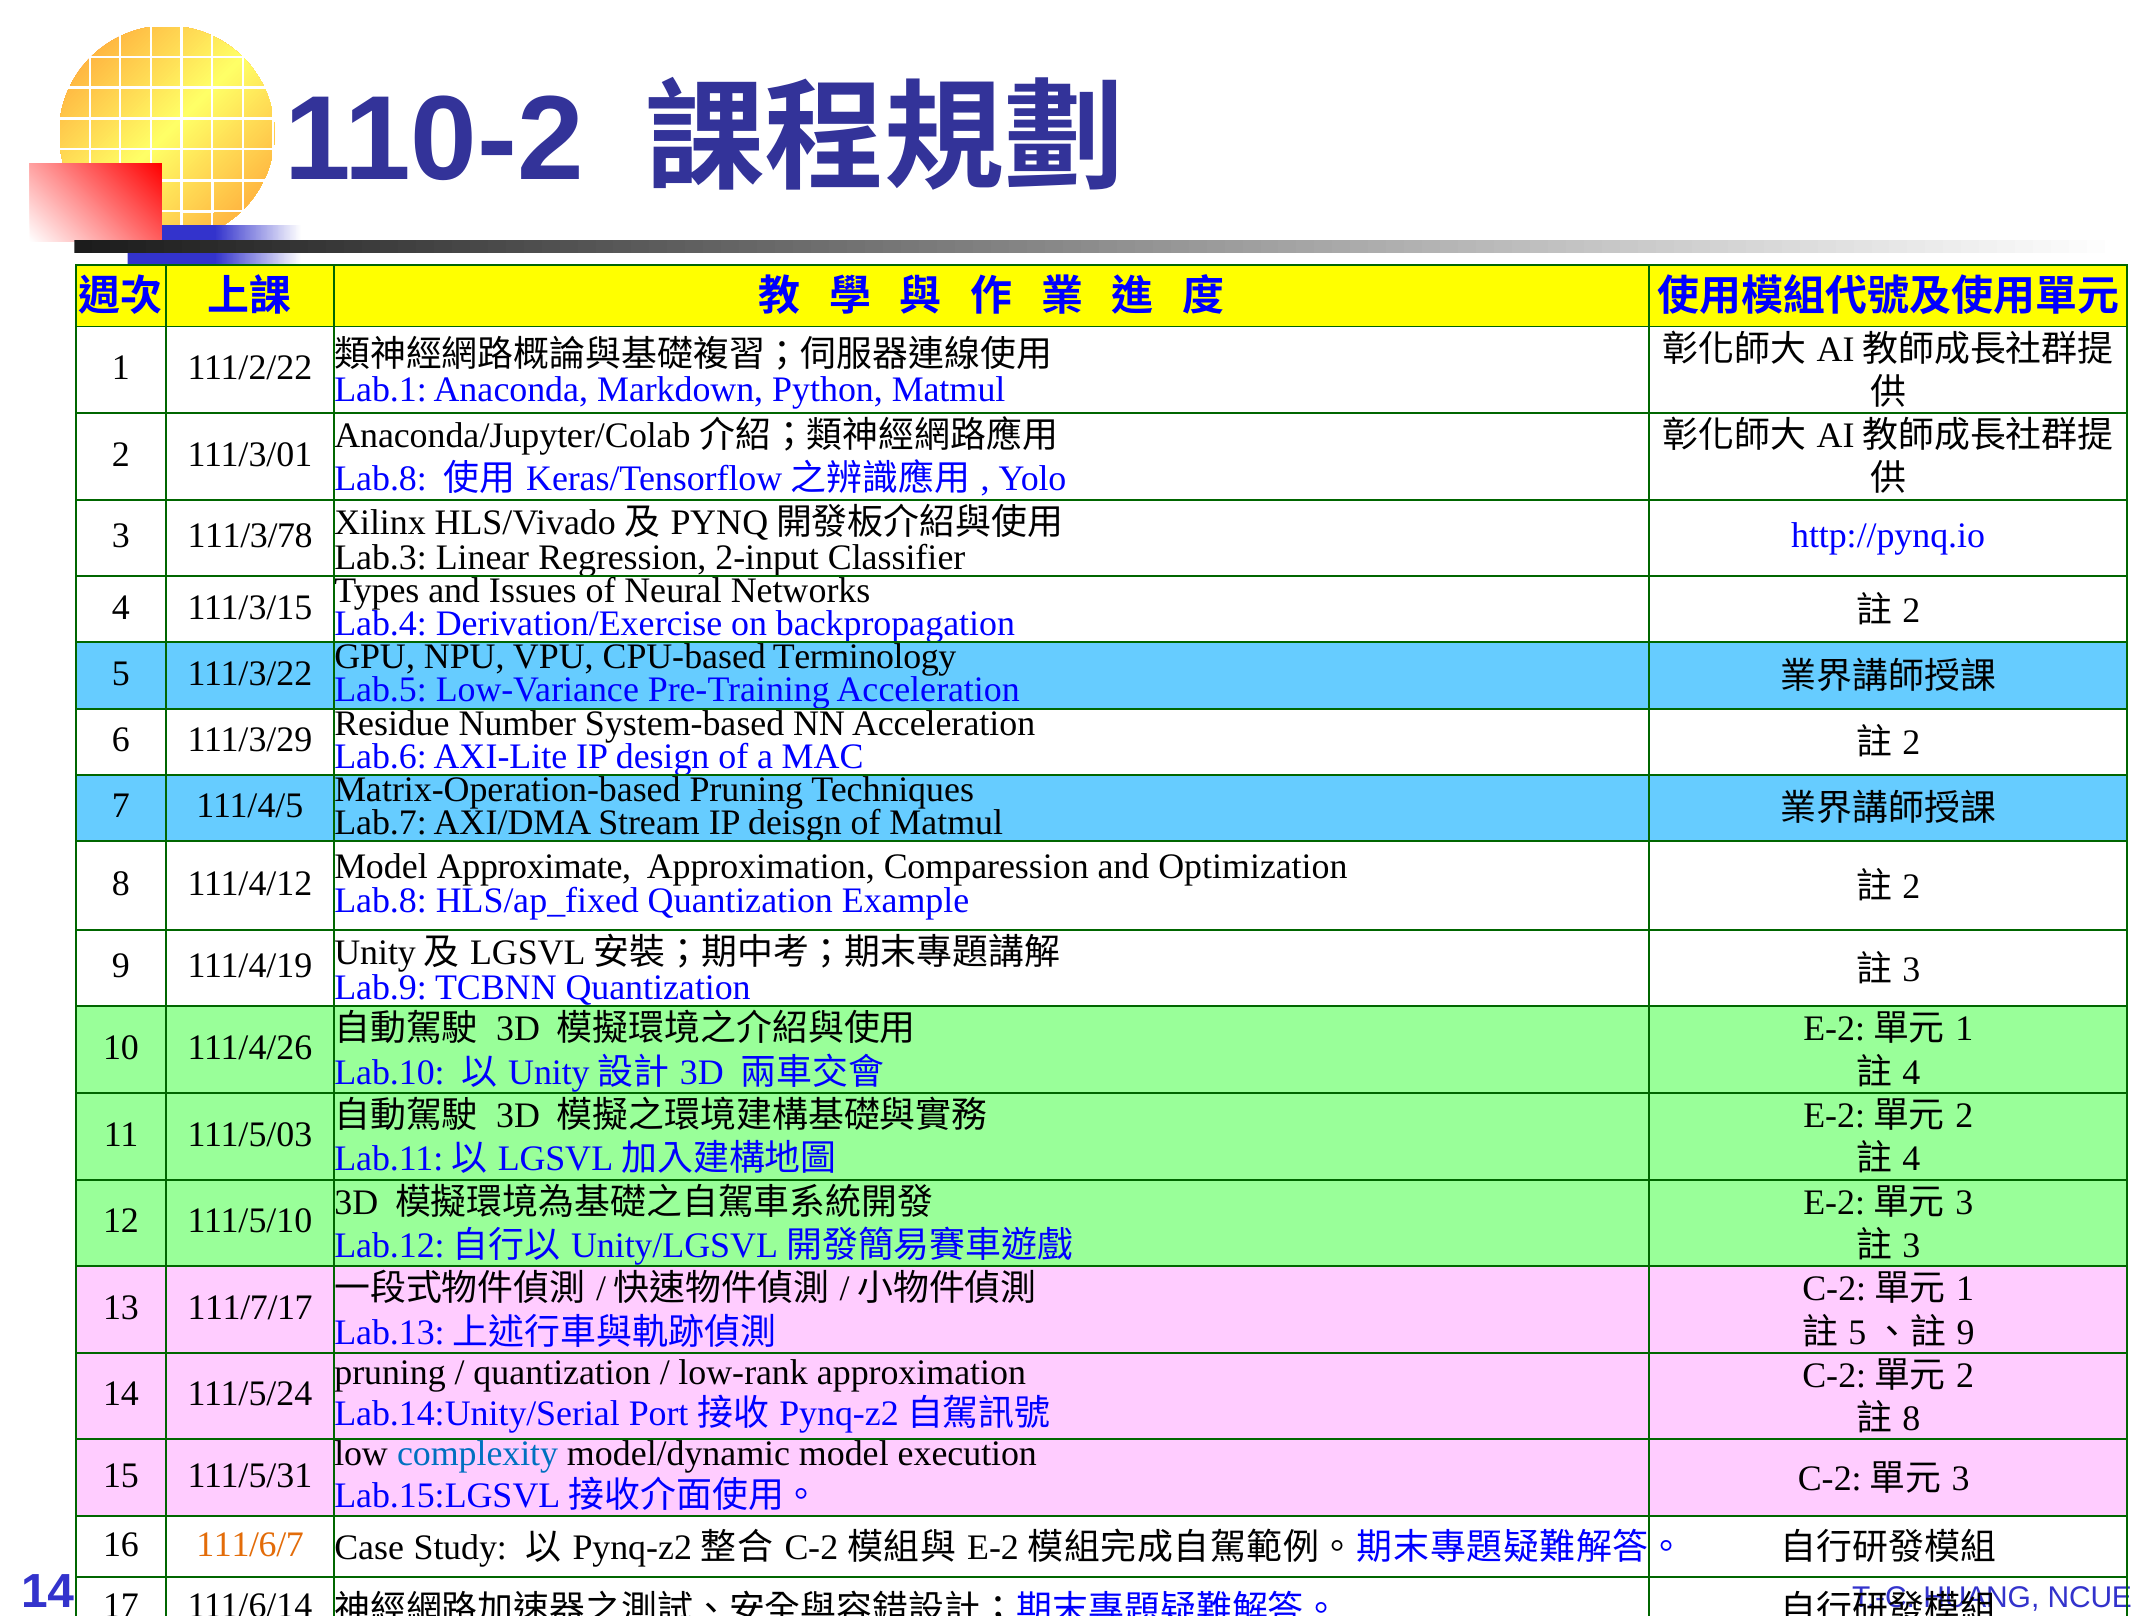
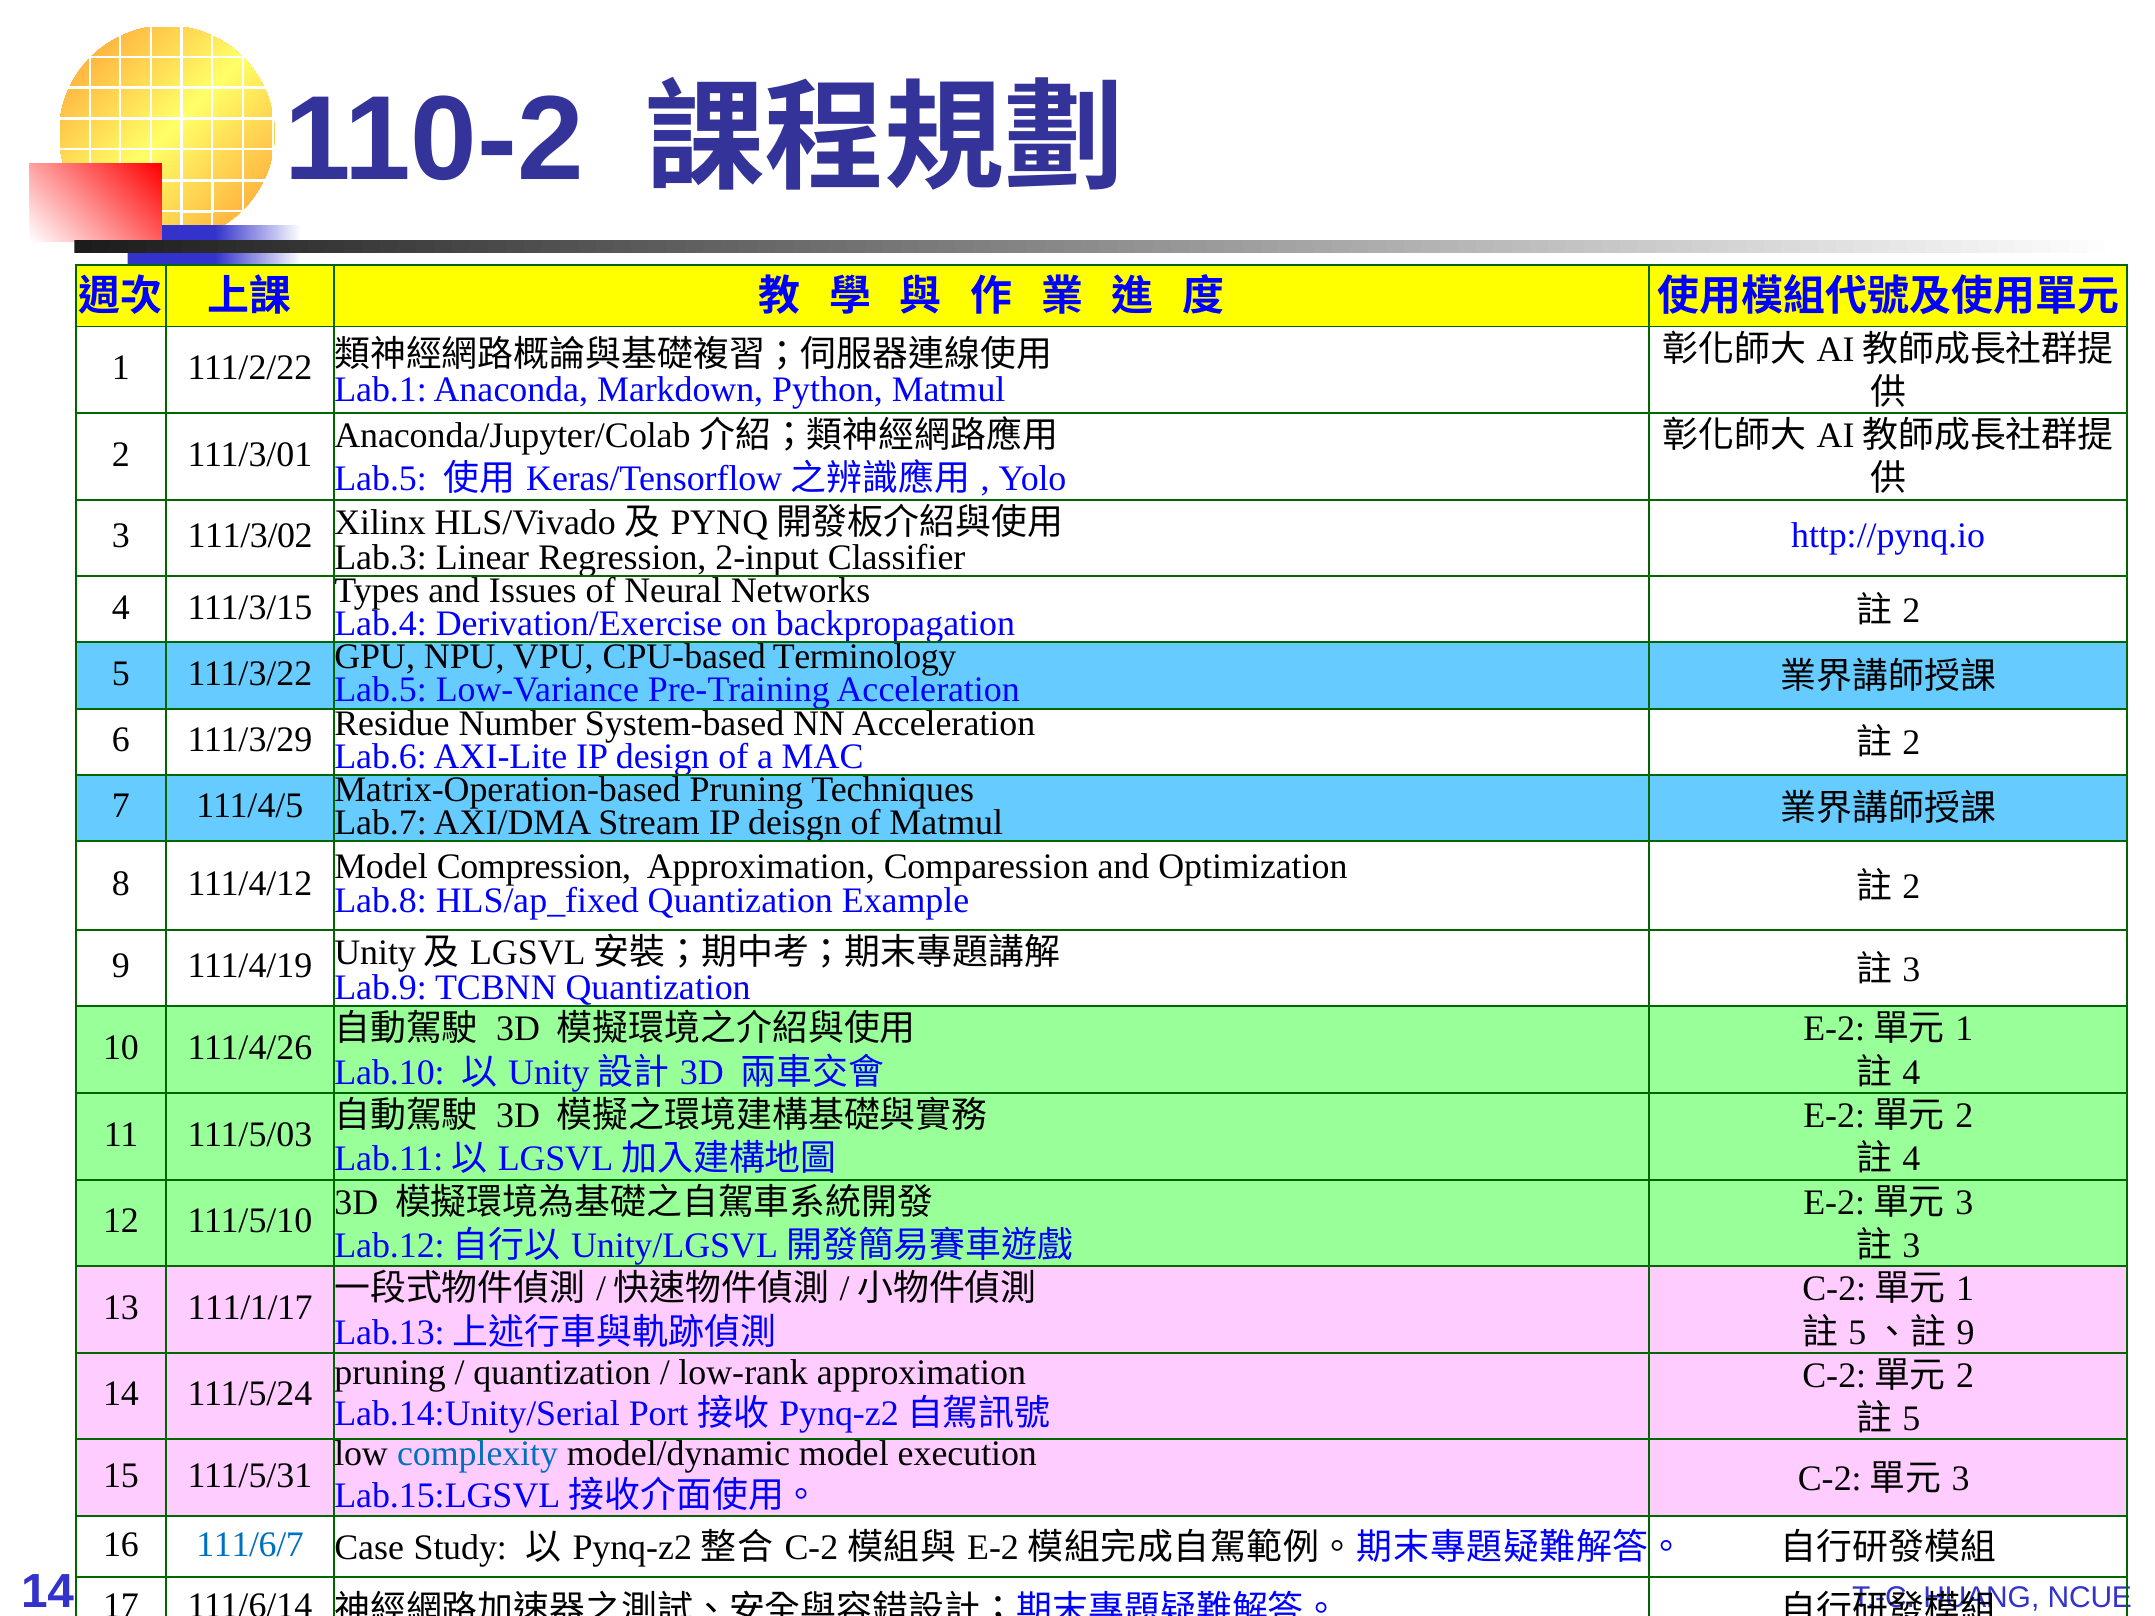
Lab.8: Lab.8 -> Lab.5 (381, 479)
111/3/78: 111/3/78 -> 111/3/02 (250, 536)
Approximate: Approximate -> Compression (534, 867)
111/7/17: 111/7/17 -> 111/1/17 (250, 1308)
8: 8 -> 5 (1911, 1419)
111/6/7 colour: orange -> blue (250, 1545)
